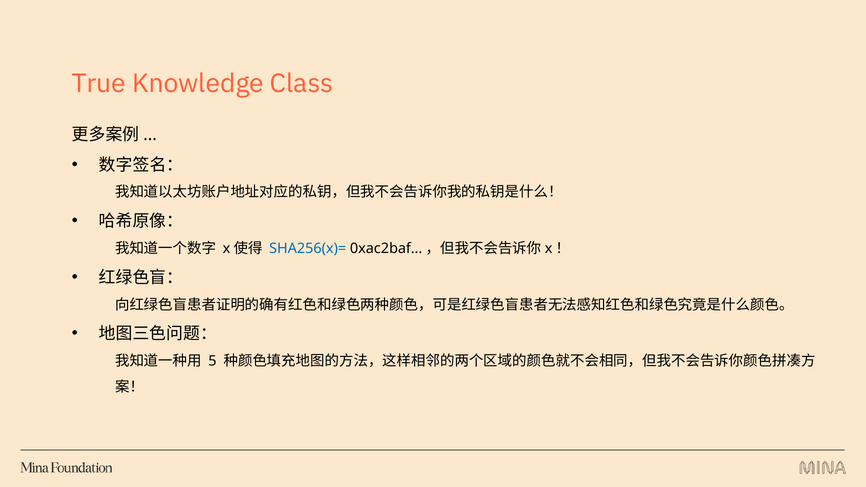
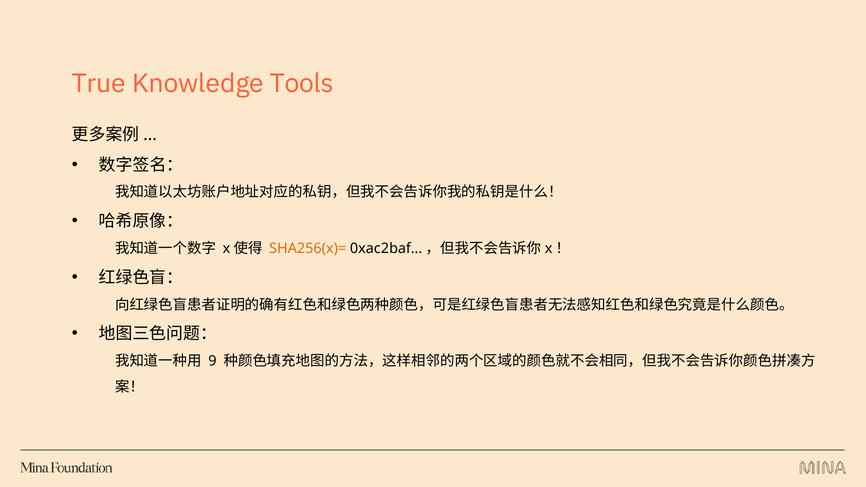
Class: Class -> Tools (302, 83)
SHA256(x)= colour: blue -> orange (308, 249)
5: 5 -> 9 (212, 361)
